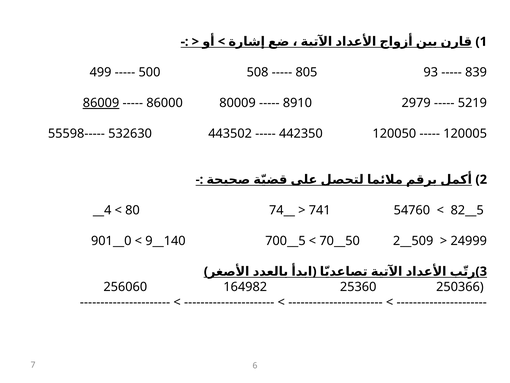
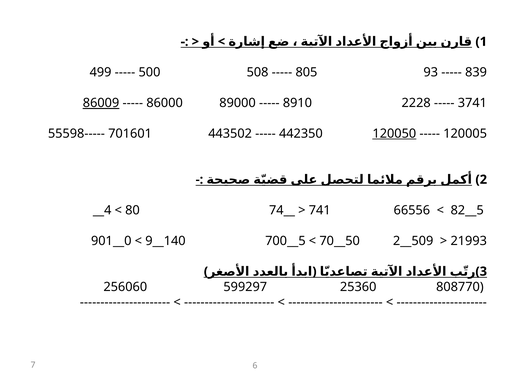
80009: 80009 -> 89000 (238, 103)
2979: 2979 -> 2228 (416, 103)
5219: 5219 -> 3741 (472, 103)
532630: 532630 -> 701601 (130, 133)
120050 underline: none -> present (394, 133)
54760: 54760 -> 66556 (412, 210)
24999: 24999 -> 21993 (469, 241)
164982: 164982 -> 599297 (245, 286)
250366: 250366 -> 808770 (458, 286)
